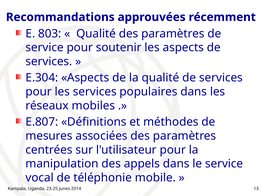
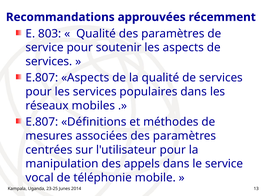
E.304: E.304 -> E.807 (42, 78)
